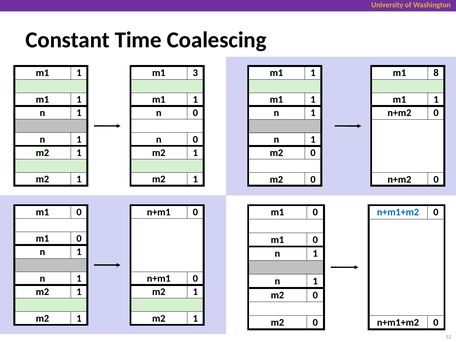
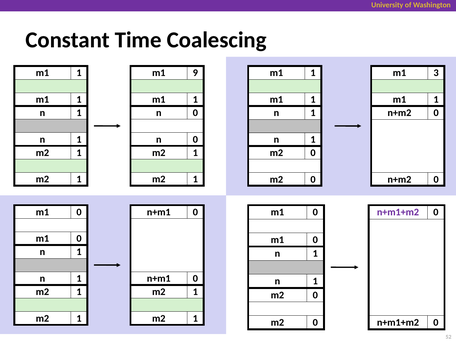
3: 3 -> 9 (195, 73)
8: 8 -> 3 (436, 73)
n+m1+m2 colour: blue -> purple (398, 212)
